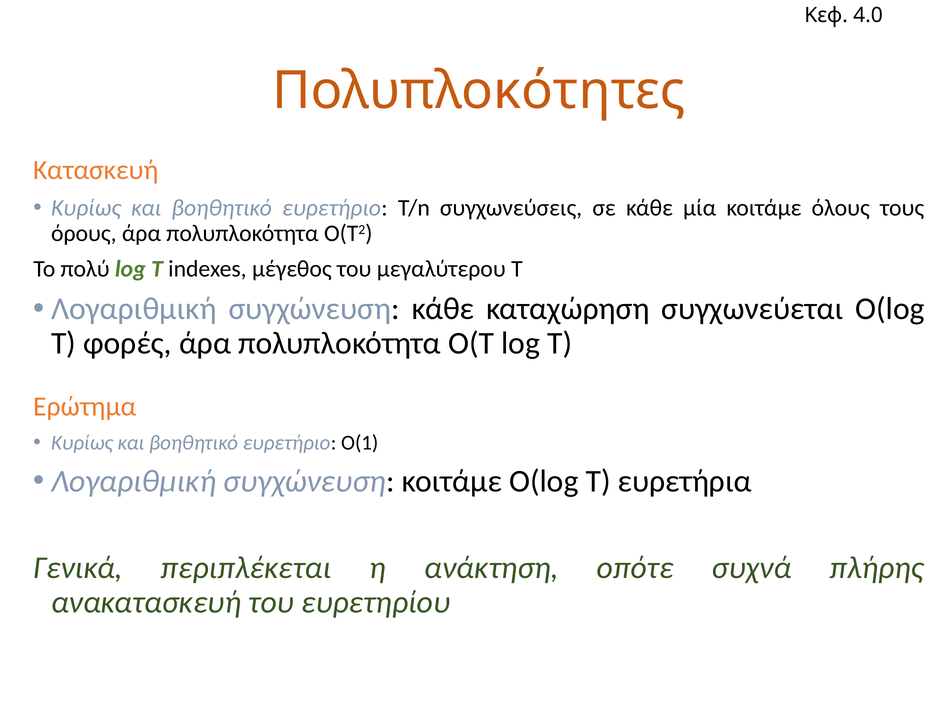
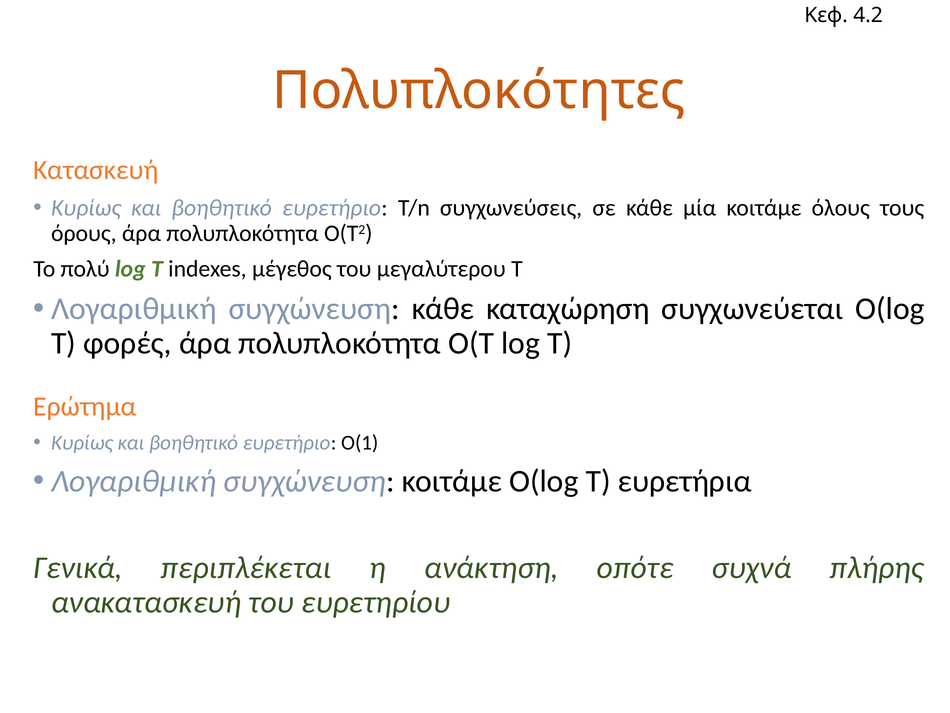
4.0: 4.0 -> 4.2 (868, 16)
